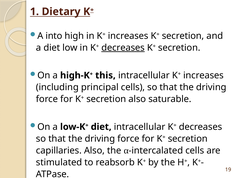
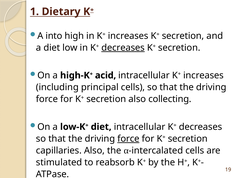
this: this -> acid (106, 75)
saturable: saturable -> collecting (170, 99)
force underline: none -> present (128, 138)
